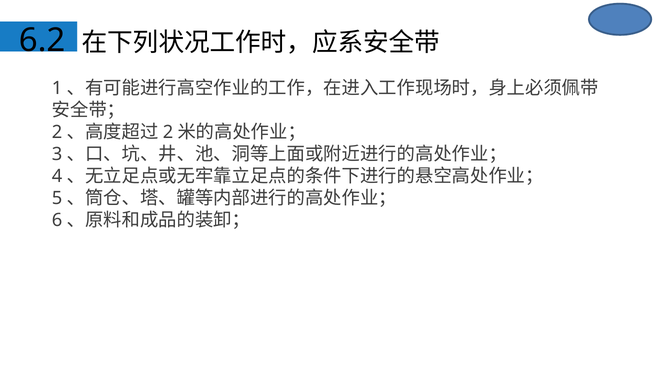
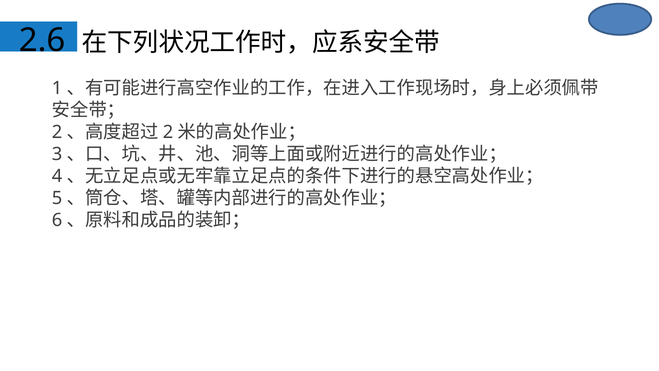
6.2: 6.2 -> 2.6 (42, 40)
